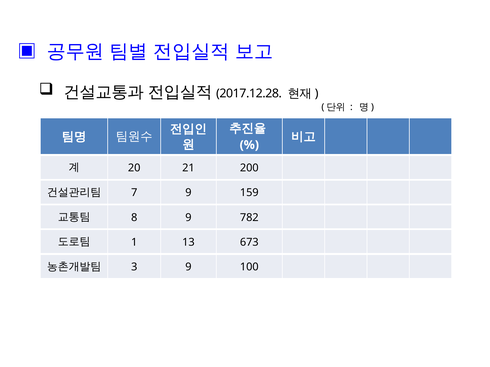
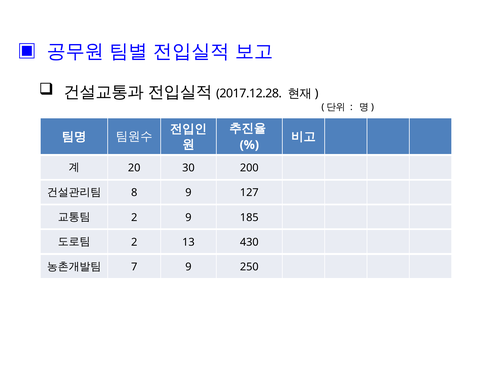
21: 21 -> 30 (188, 168)
7: 7 -> 8 (134, 193)
159: 159 -> 127 (249, 193)
8: 8 -> 2 (134, 218)
782: 782 -> 185 (249, 218)
1: 1 -> 2 (134, 243)
673: 673 -> 430 (249, 243)
3: 3 -> 7 (134, 267)
100: 100 -> 250 (249, 267)
